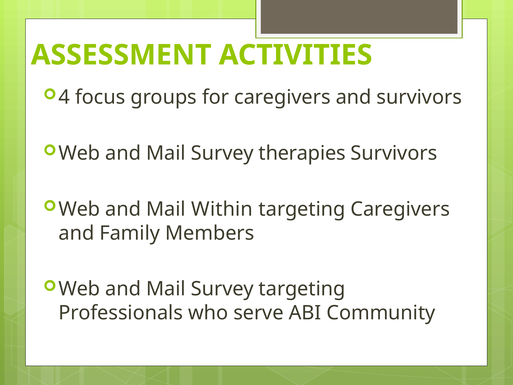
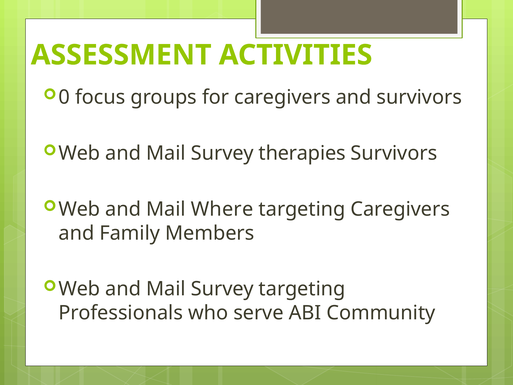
4: 4 -> 0 (64, 97)
Within: Within -> Where (222, 209)
